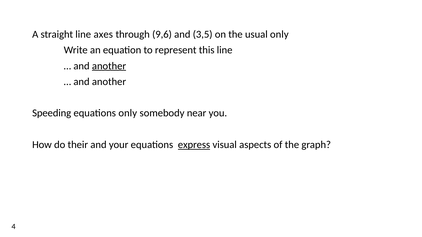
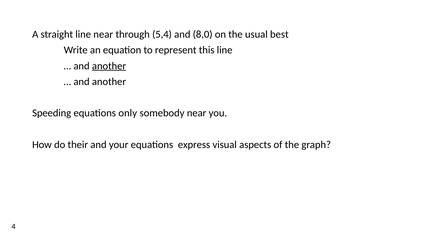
line axes: axes -> near (103, 34)
9,6: 9,6 -> 5,4 (162, 34)
3,5: 3,5 -> 8,0 (203, 34)
usual only: only -> best (279, 34)
express underline: present -> none (194, 145)
